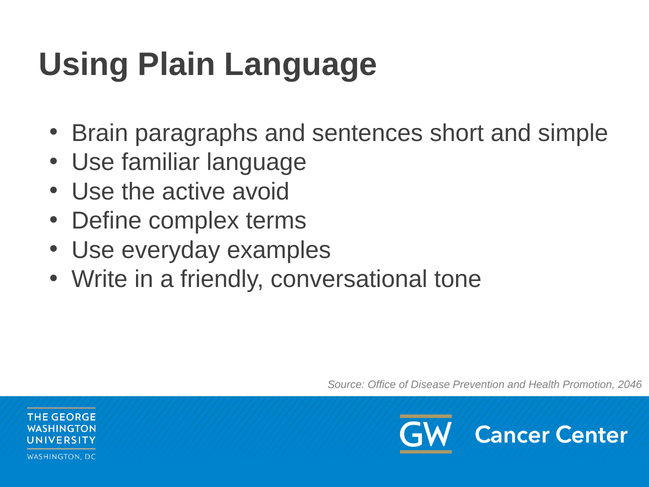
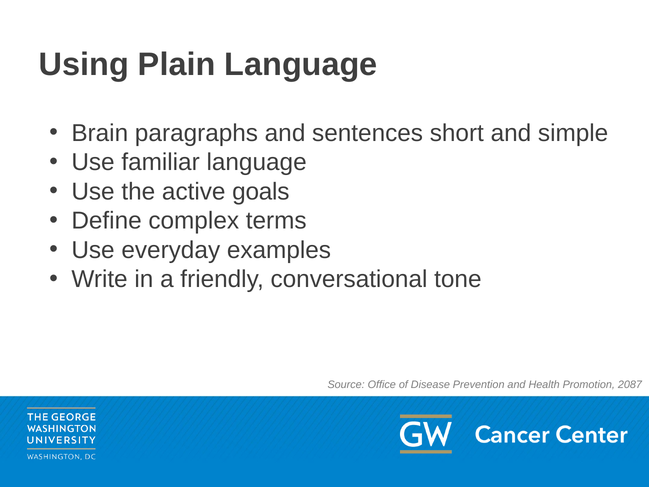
avoid: avoid -> goals (261, 192)
2046: 2046 -> 2087 (630, 385)
